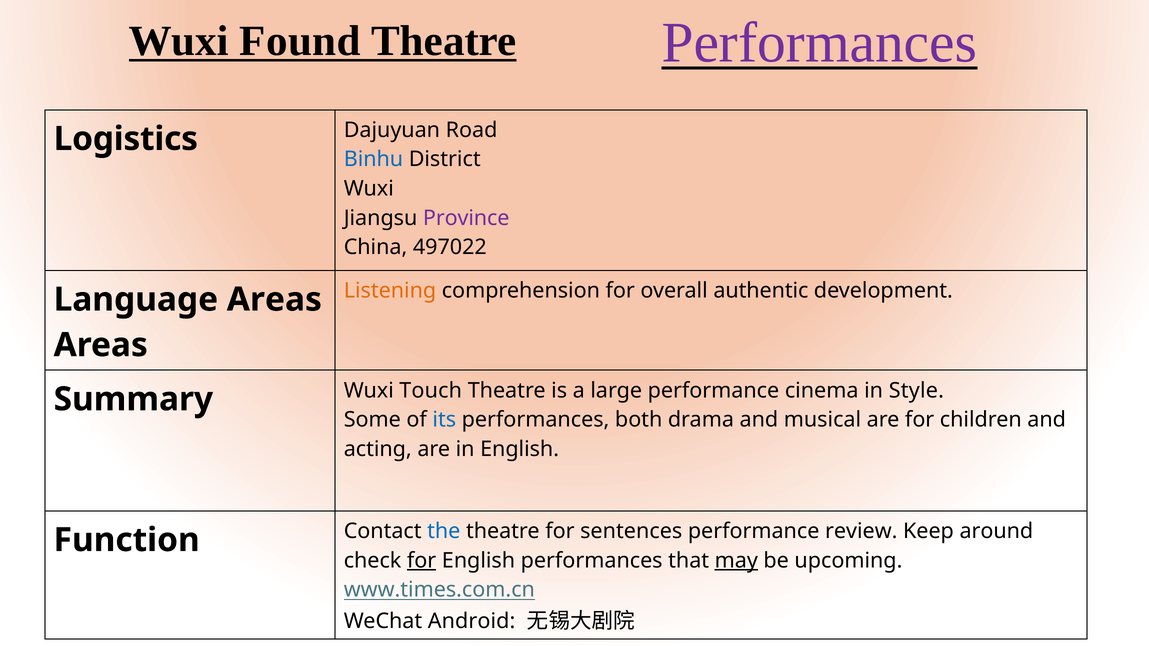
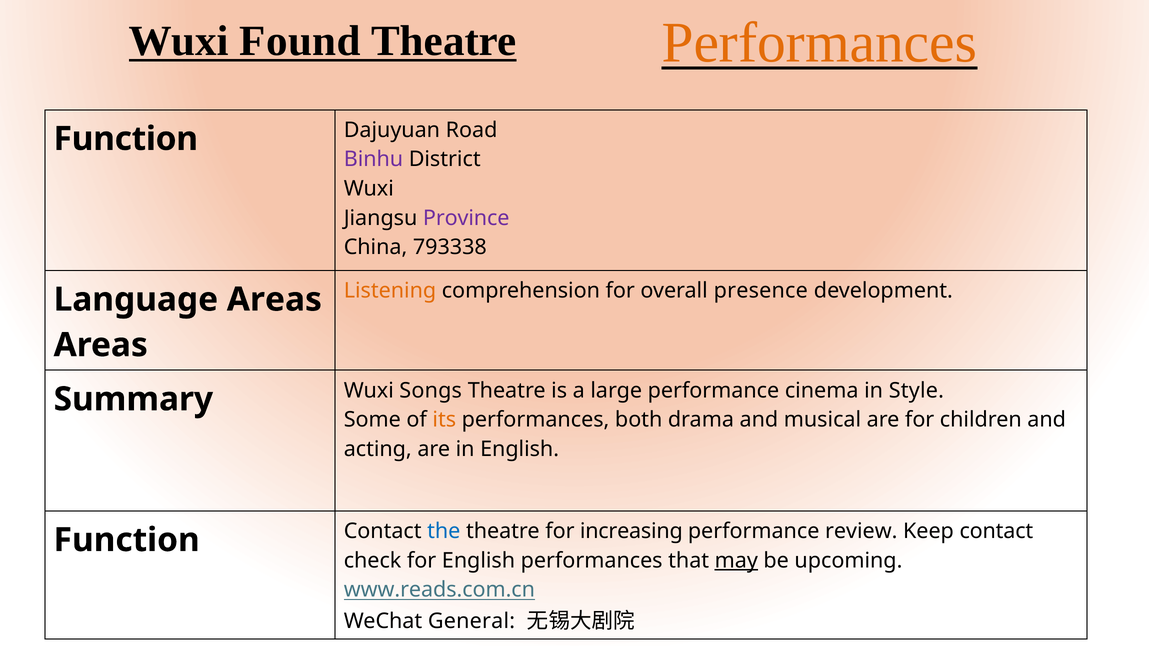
Performances colour: purple -> orange (819, 43)
Logistics: Logistics -> Function (126, 139)
Binhu colour: blue -> purple (373, 159)
497022: 497022 -> 793338 (450, 247)
authentic: authentic -> presence (761, 291)
Touch: Touch -> Songs (431, 391)
its colour: blue -> orange (444, 420)
sentences: sentences -> increasing (631, 531)
Keep around: around -> contact (996, 531)
for underline: present -> none (422, 561)
www.times.com.cn: www.times.com.cn -> www.reads.com.cn (439, 590)
Android: Android -> General (471, 621)
